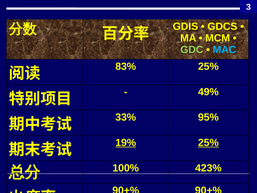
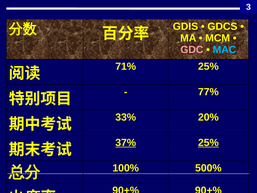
GDC colour: light green -> pink (192, 50)
83%: 83% -> 71% (126, 66)
49%: 49% -> 77% (208, 92)
95%: 95% -> 20% (208, 117)
19%: 19% -> 37% (126, 142)
423%: 423% -> 500% (208, 168)
